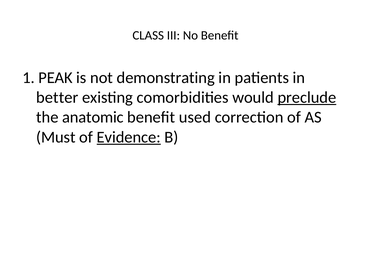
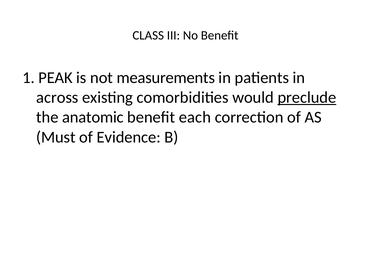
demonstrating: demonstrating -> measurements (166, 78)
better: better -> across (57, 98)
used: used -> each (195, 117)
Evidence underline: present -> none (129, 137)
